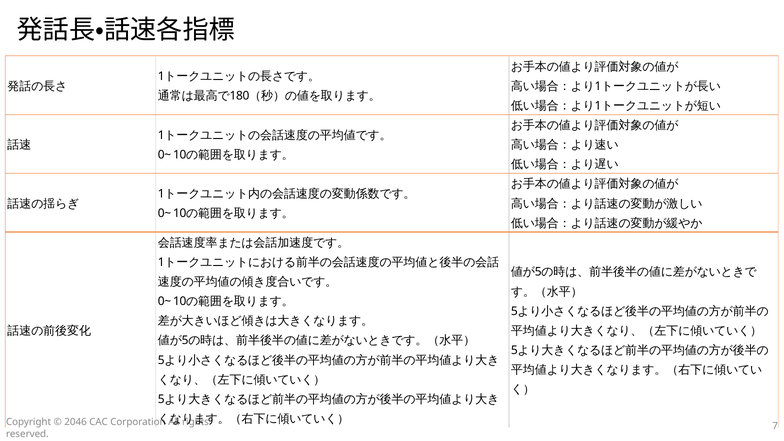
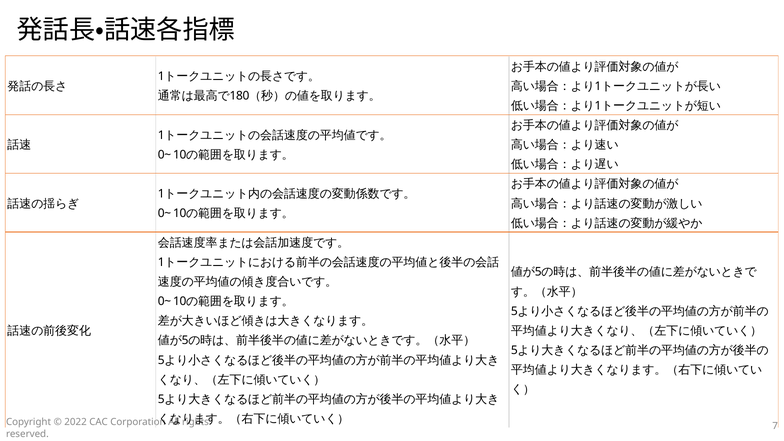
2046: 2046 -> 2022 (76, 422)
